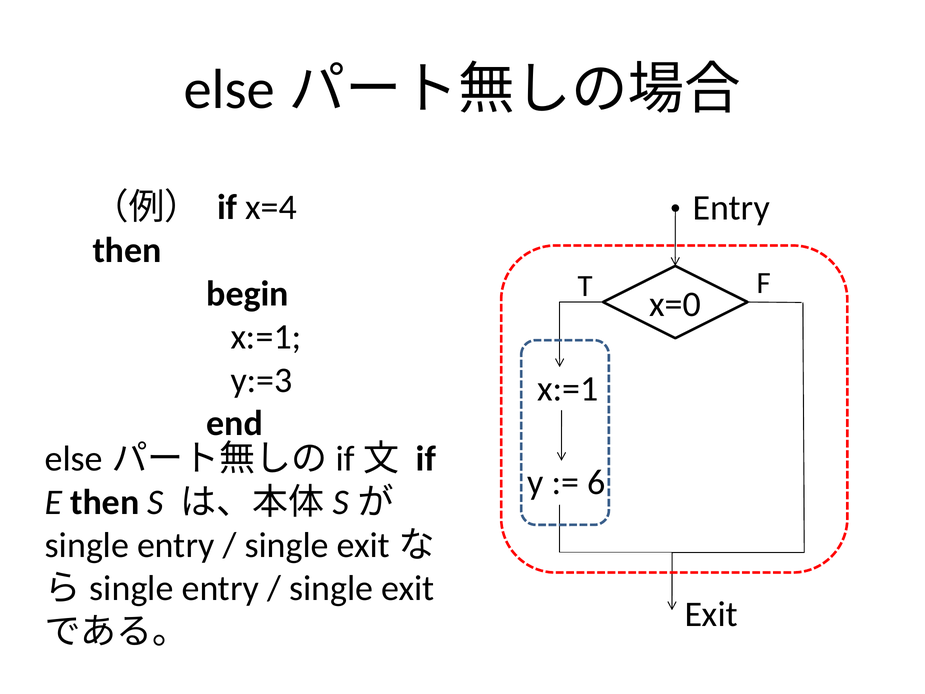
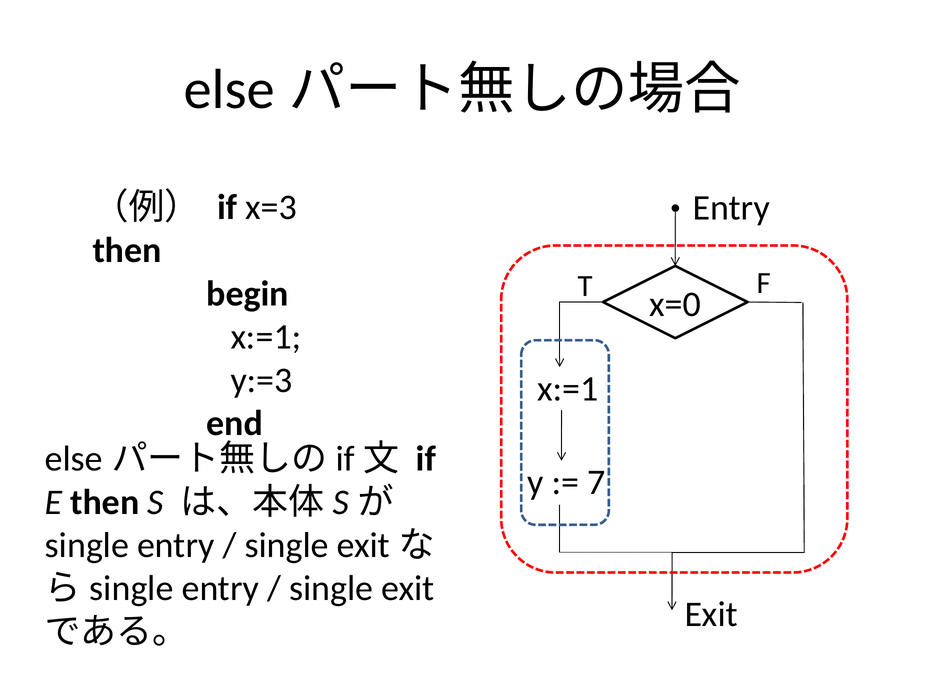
x=4: x=4 -> x=3 (271, 207)
6: 6 -> 7 (596, 482)
